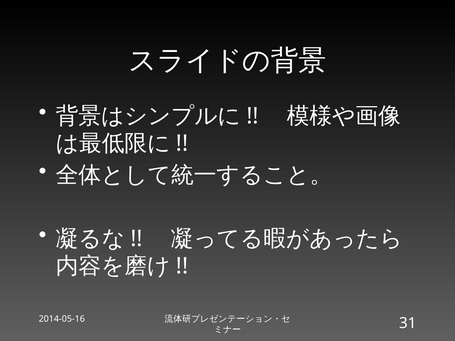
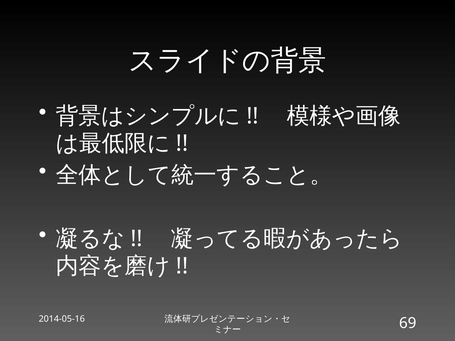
31: 31 -> 69 (408, 323)
